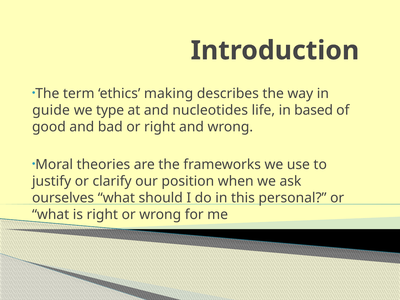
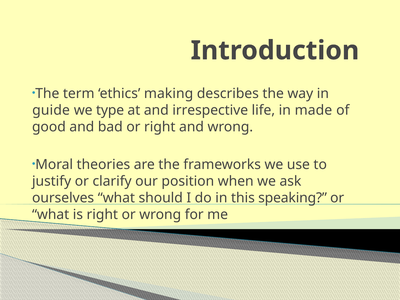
nucleotides: nucleotides -> irrespective (210, 110)
based: based -> made (313, 110)
personal: personal -> speaking (293, 198)
